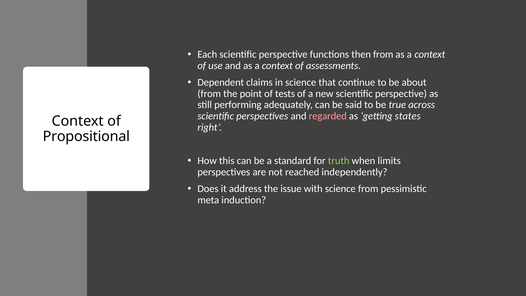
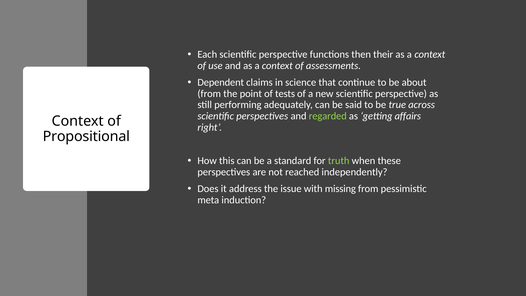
then from: from -> their (383, 54)
regarded colour: pink -> light green (328, 116)
states: states -> affairs (408, 116)
limits: limits -> these (389, 161)
with science: science -> missing (340, 189)
